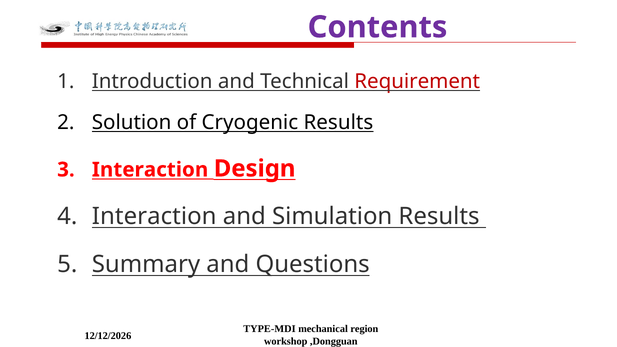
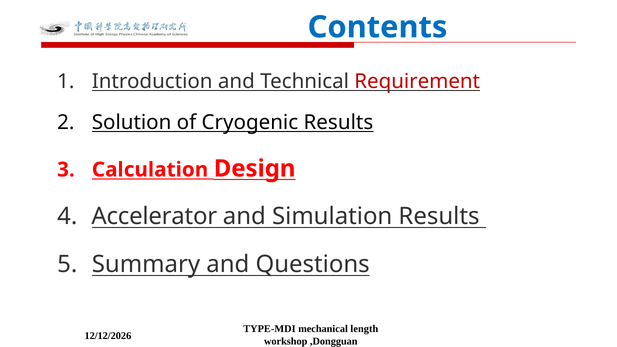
Contents colour: purple -> blue (377, 27)
Interaction: Interaction -> Calculation (150, 170)
Interaction: Interaction -> Accelerator (154, 217)
region: region -> length (364, 329)
